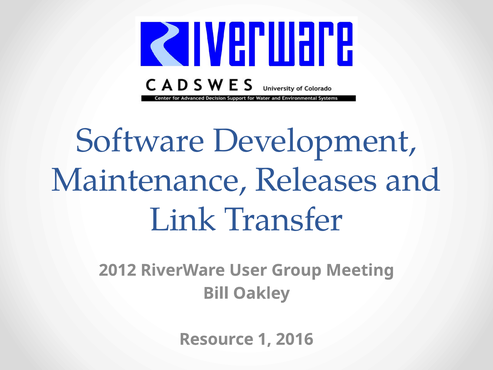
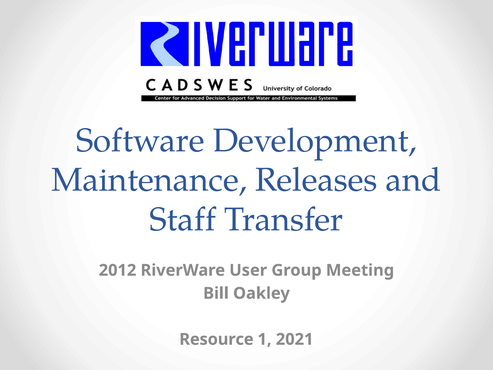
Link: Link -> Staff (183, 219)
2016: 2016 -> 2021 (295, 339)
